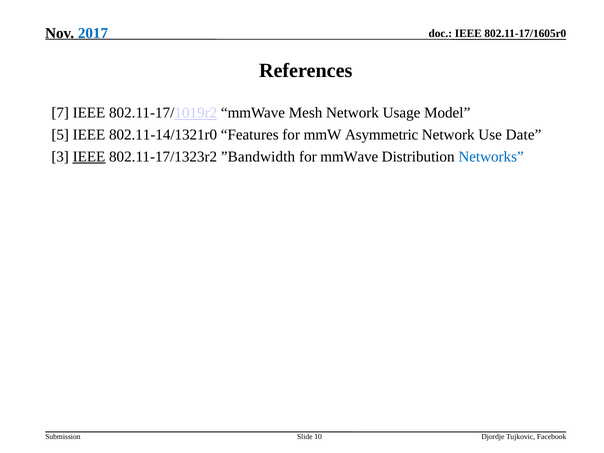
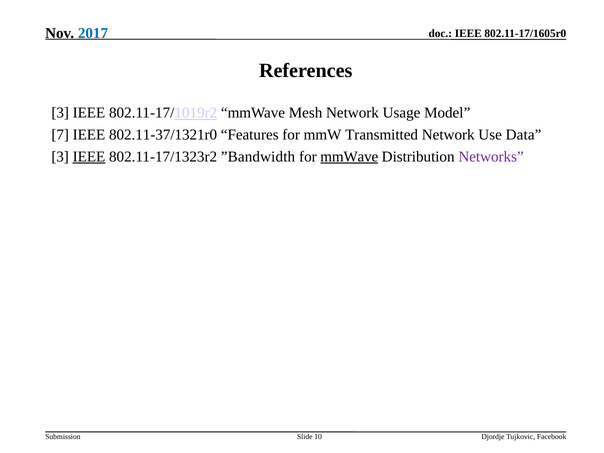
7: 7 -> 3 (60, 113)
5: 5 -> 7 (60, 135)
802.11-14/1321r0: 802.11-14/1321r0 -> 802.11-37/1321r0 (163, 135)
Asymmetric: Asymmetric -> Transmitted (382, 135)
Date: Date -> Data (524, 135)
mmWave underline: none -> present (349, 157)
Networks colour: blue -> purple (491, 157)
